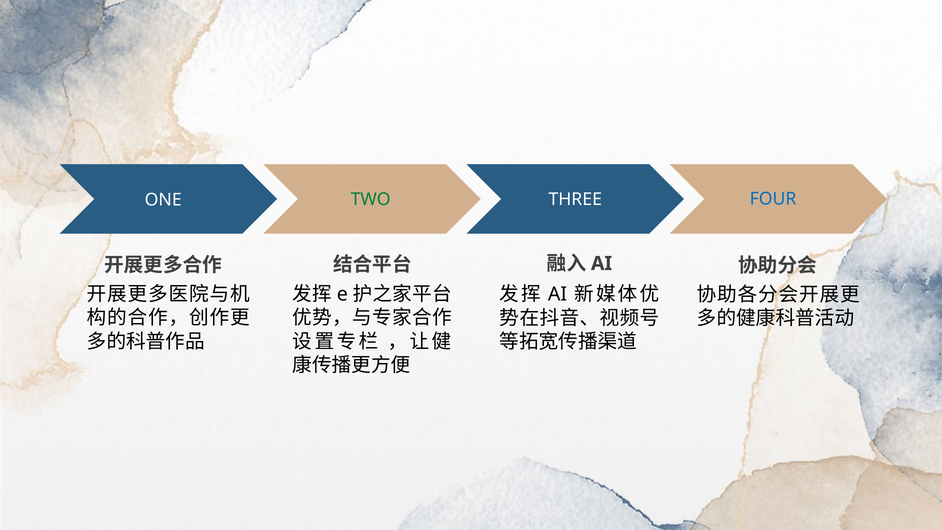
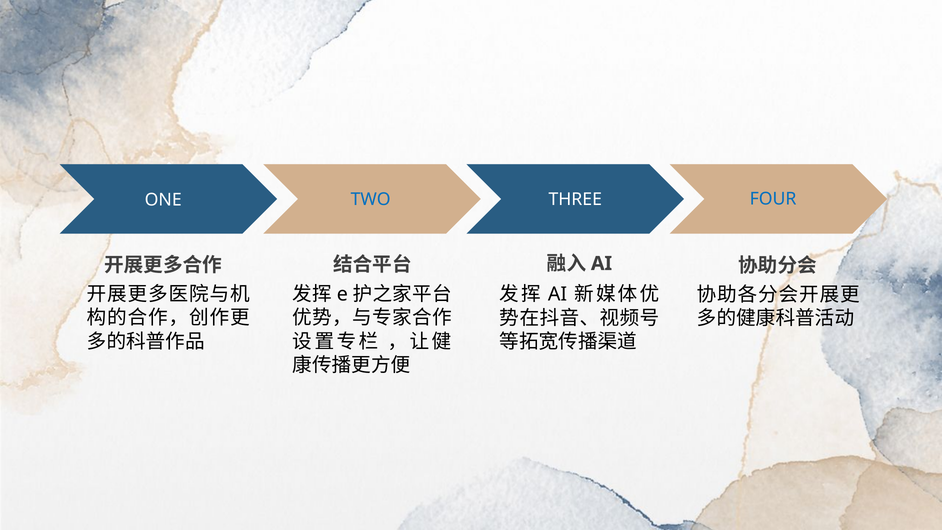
TWO colour: green -> blue (371, 199)
